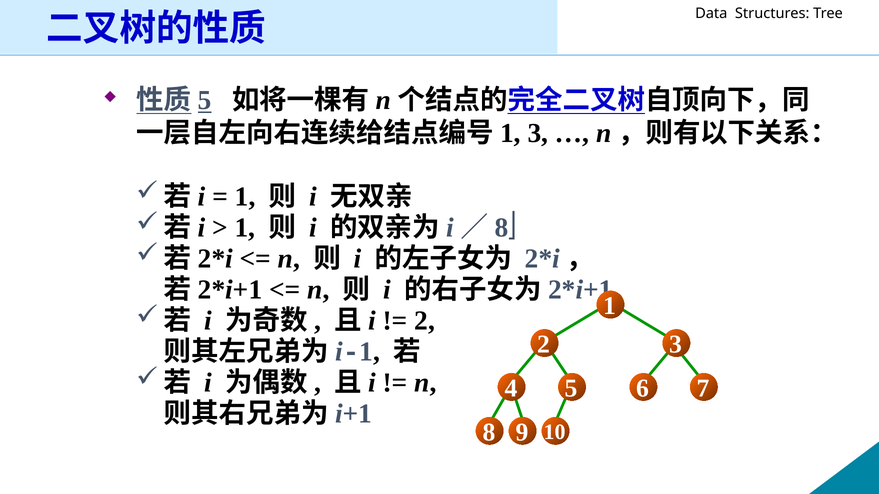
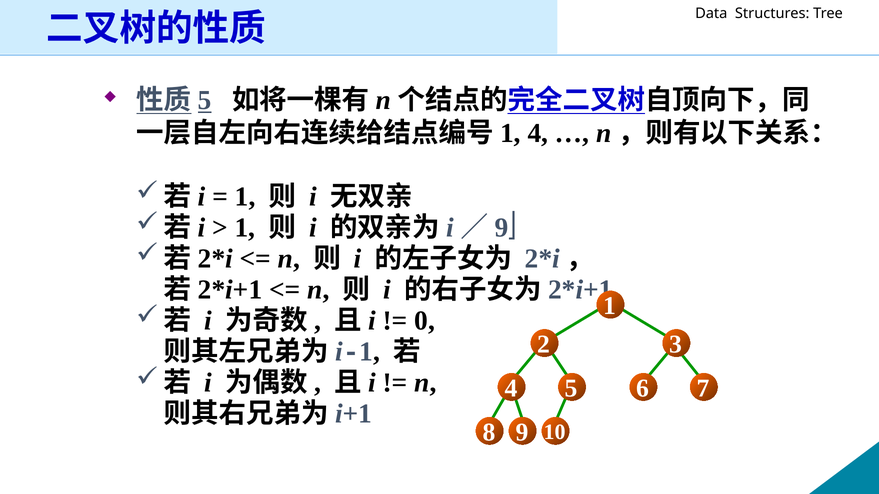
1 3: 3 -> 4 (538, 133)
8: 8 -> 9 (502, 228)
2: 2 -> 0 (425, 321)
